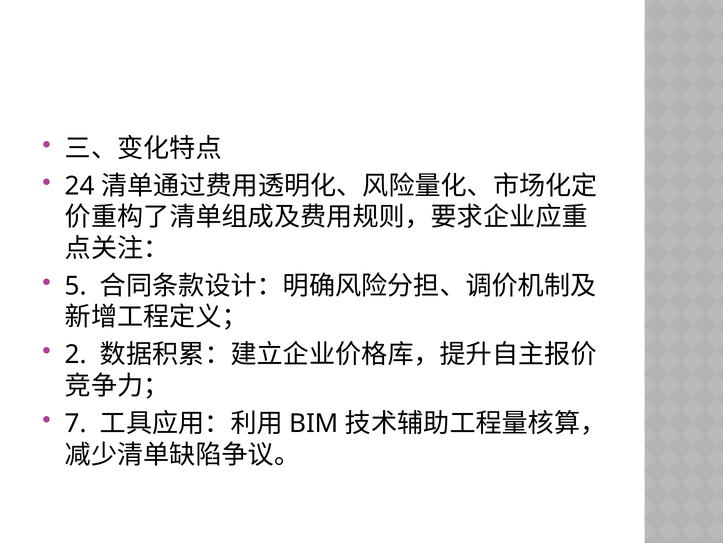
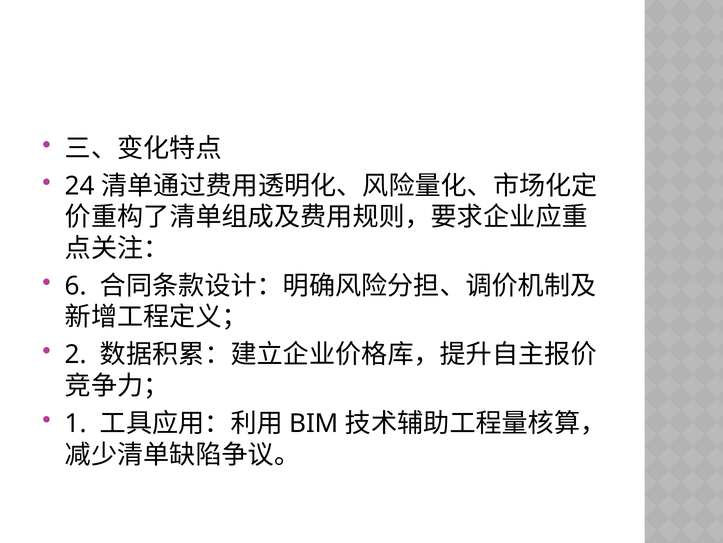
5: 5 -> 6 (76, 286)
7: 7 -> 1 (76, 423)
